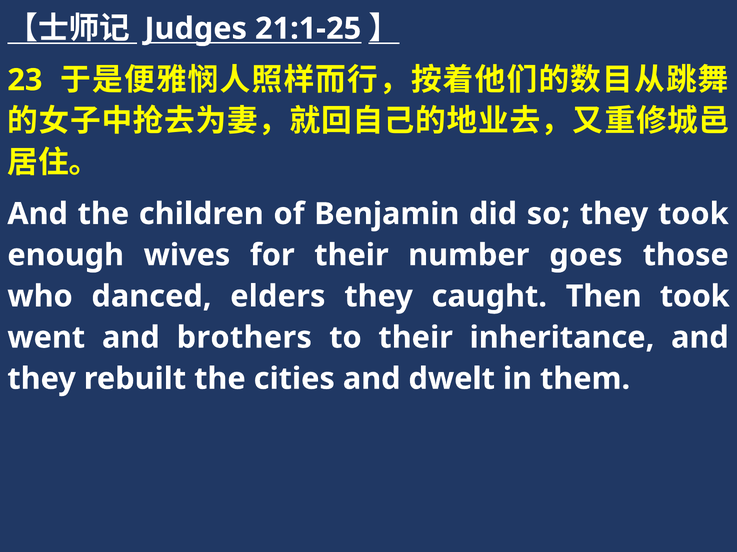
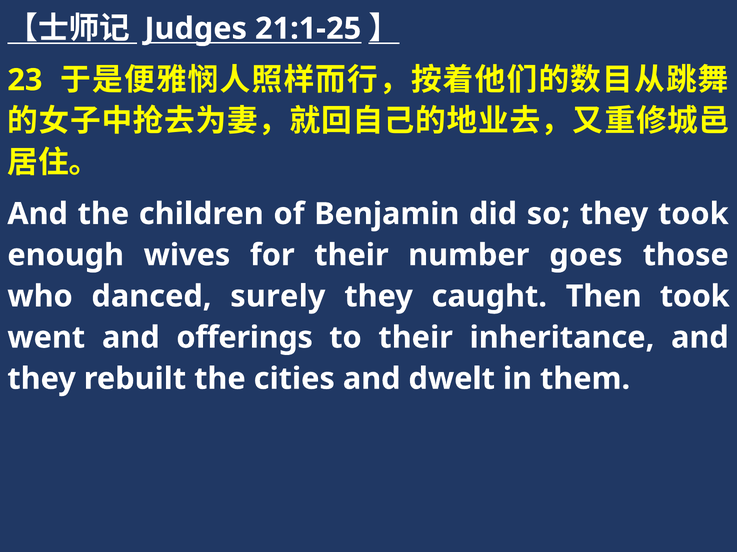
elders: elders -> surely (278, 297)
brothers: brothers -> offerings (245, 338)
